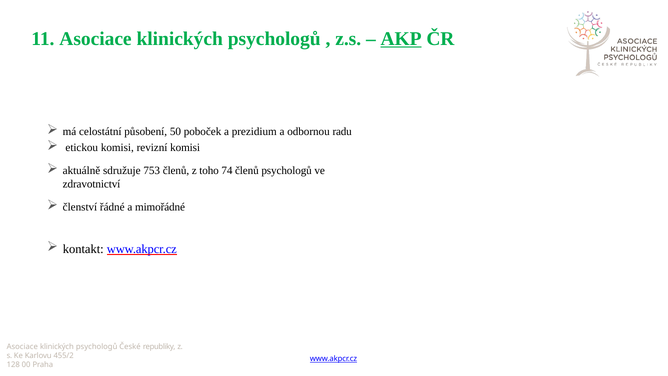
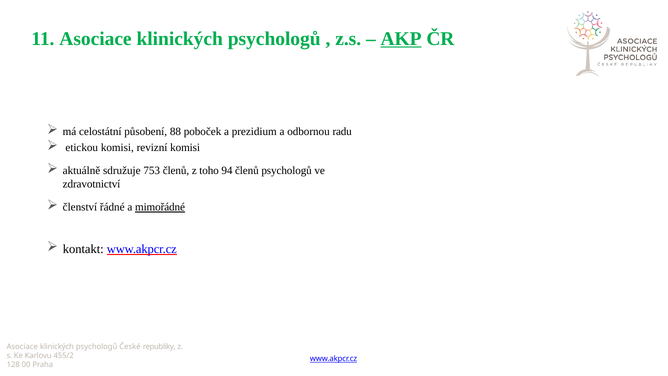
50: 50 -> 88 (175, 132)
74: 74 -> 94 (227, 171)
mimořádné underline: none -> present (160, 207)
